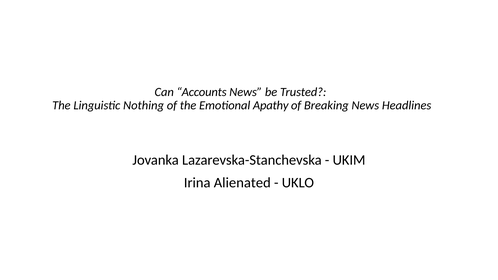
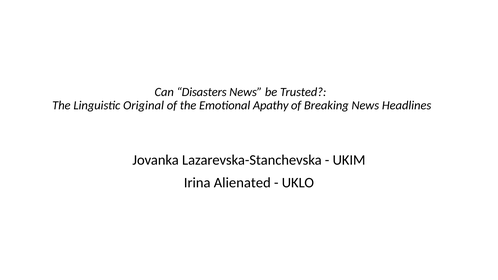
Accounts: Accounts -> Disasters (202, 92)
Nothing: Nothing -> Original (144, 105)
